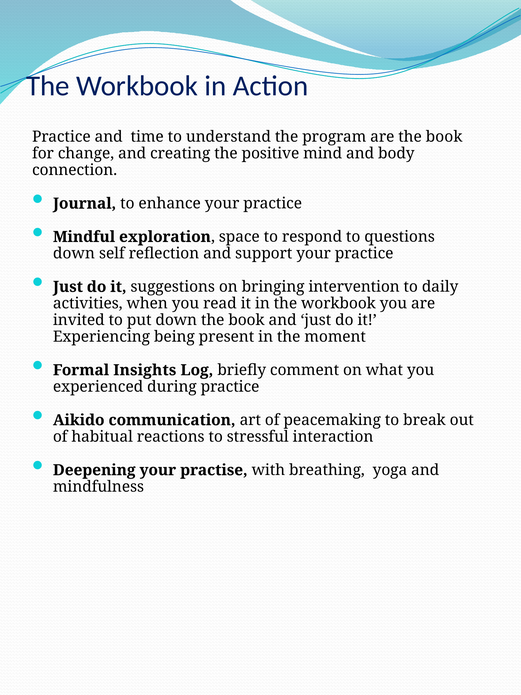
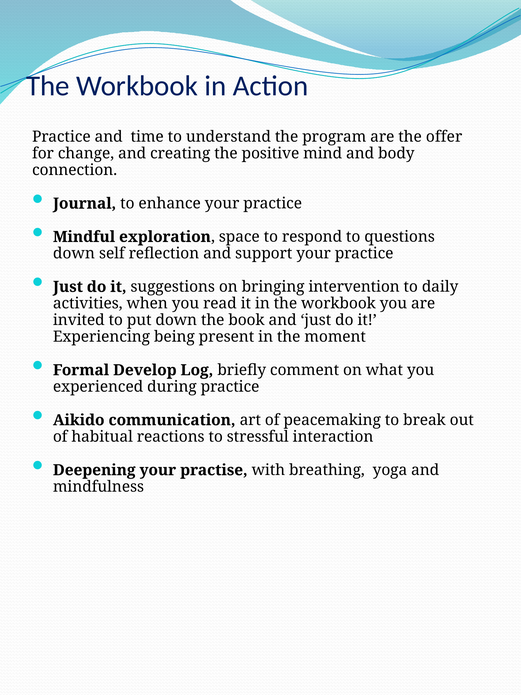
are the book: book -> offer (444, 137)
Insights: Insights -> Develop (145, 370)
